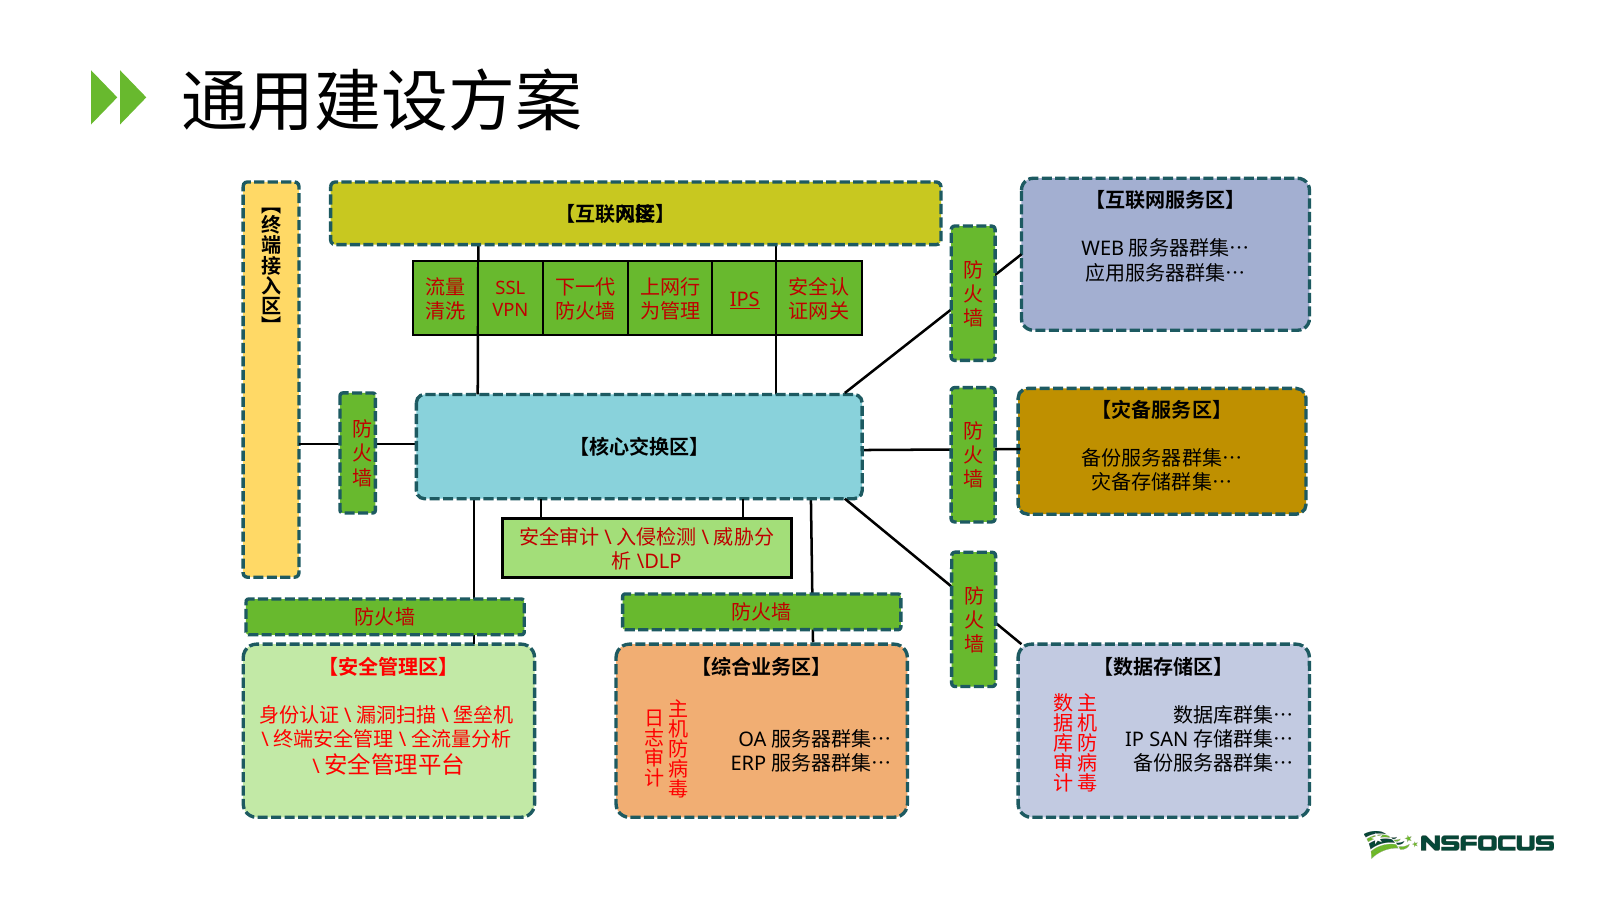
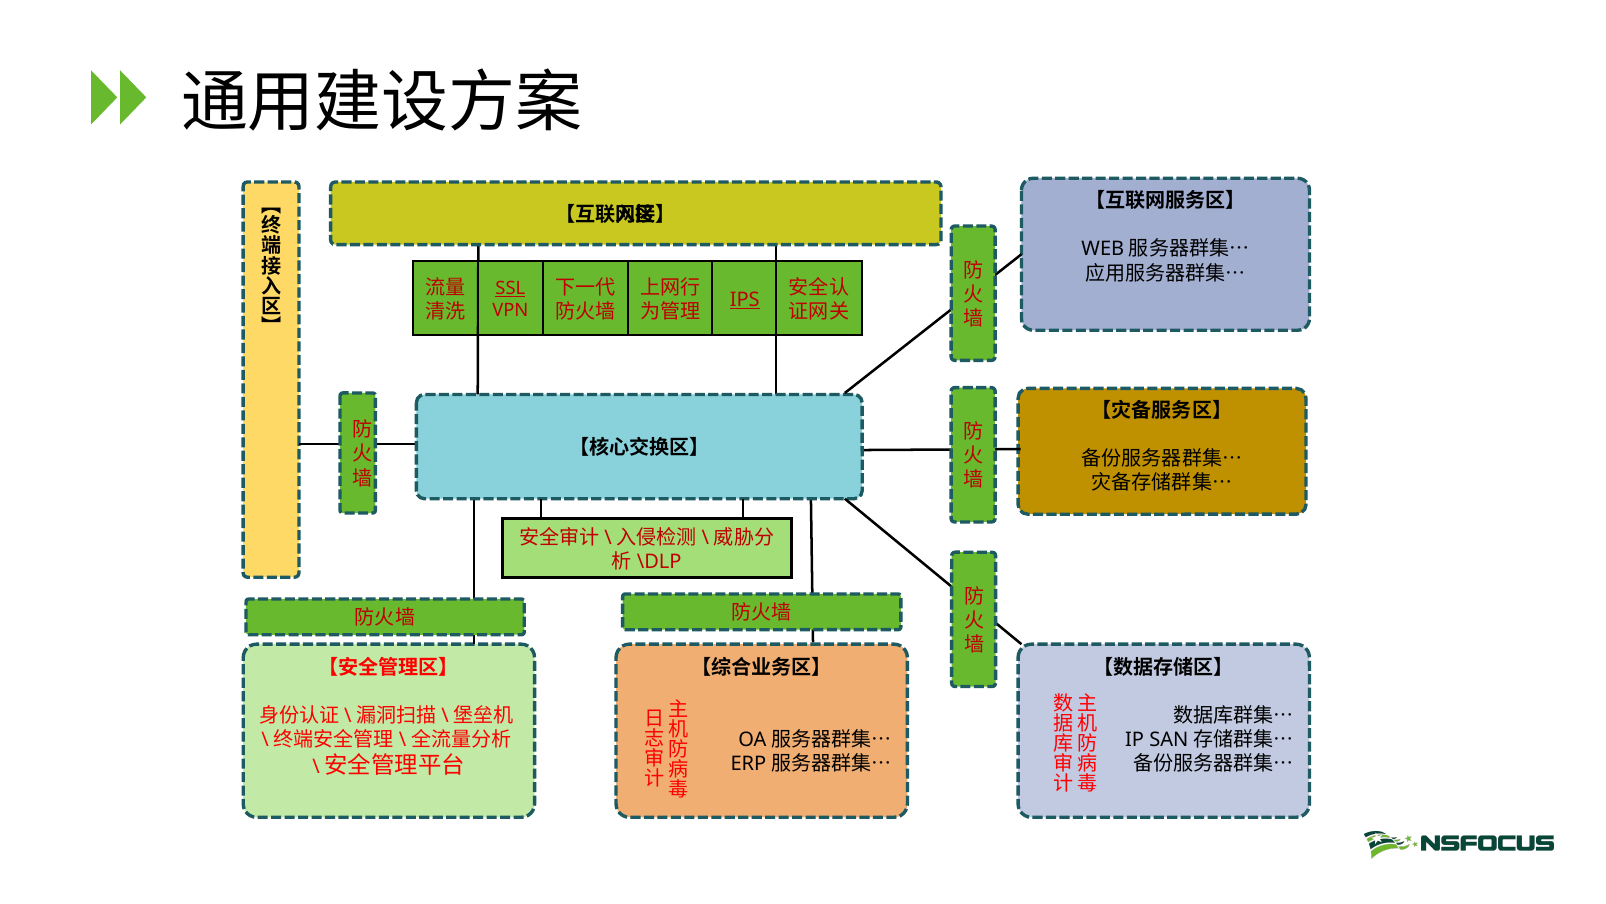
SSL underline: none -> present (510, 288)
